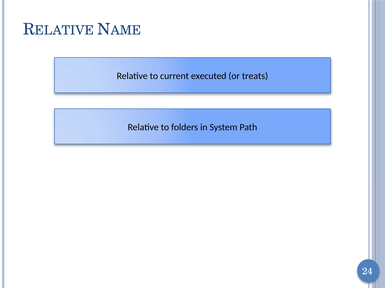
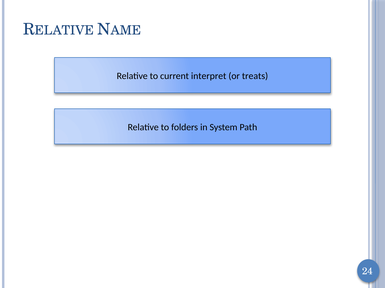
executed: executed -> interpret (209, 76)
